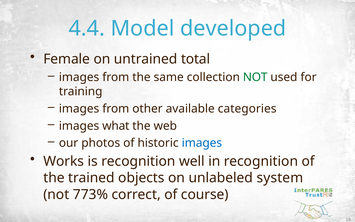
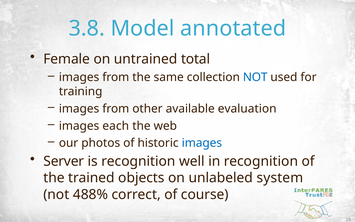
4.4: 4.4 -> 3.8 (87, 28)
developed: developed -> annotated (233, 28)
NOT colour: green -> blue (255, 77)
categories: categories -> evaluation (247, 109)
what: what -> each (116, 126)
Works: Works -> Server (64, 161)
773%: 773% -> 488% (90, 194)
